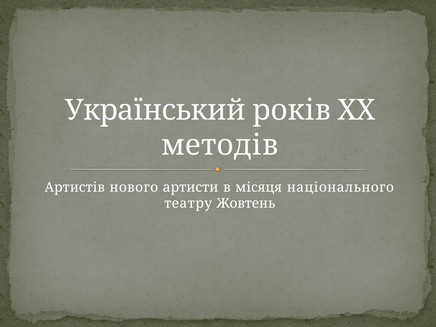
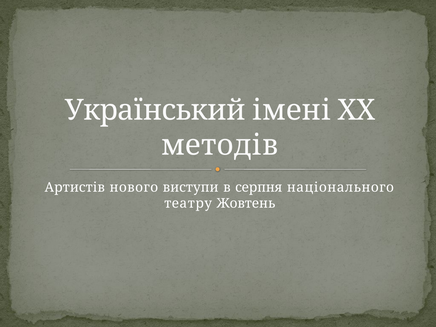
років: років -> імені (292, 110)
артисти: артисти -> виступи (191, 187)
місяця: місяця -> серпня (259, 187)
